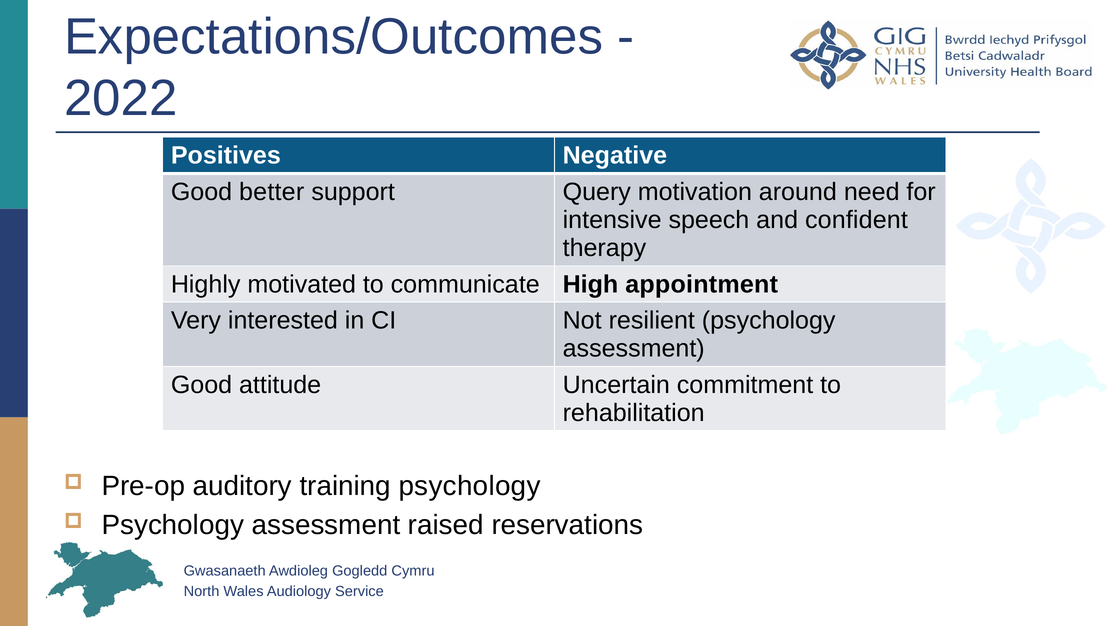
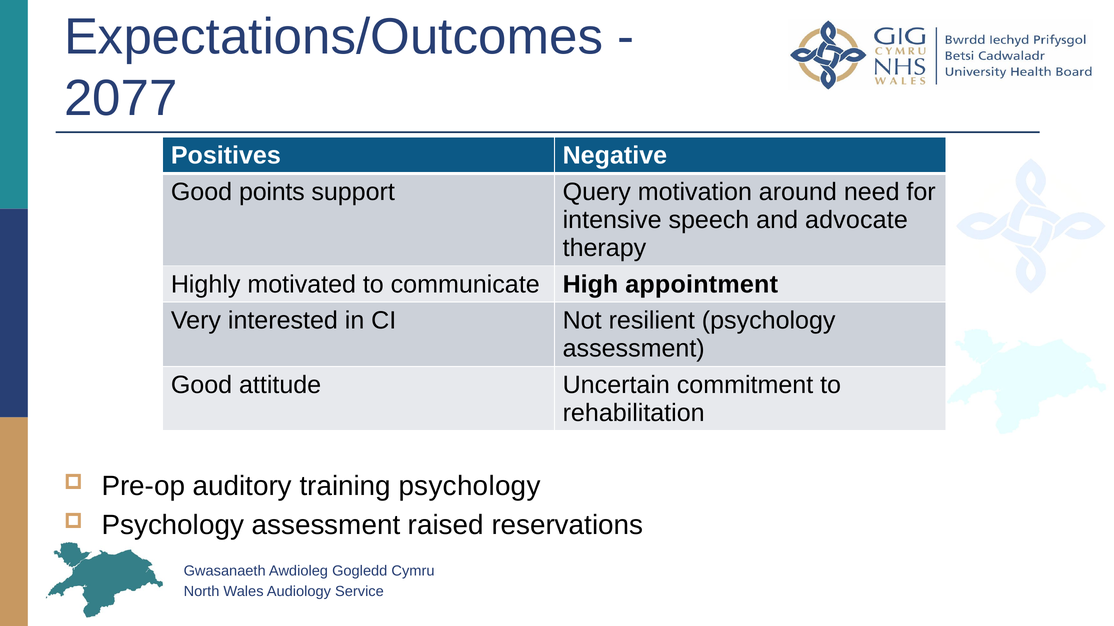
2022: 2022 -> 2077 (121, 98)
better: better -> points (272, 192)
confident: confident -> advocate (856, 220)
